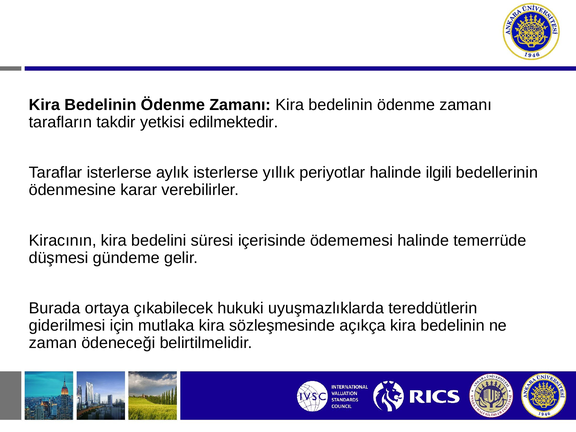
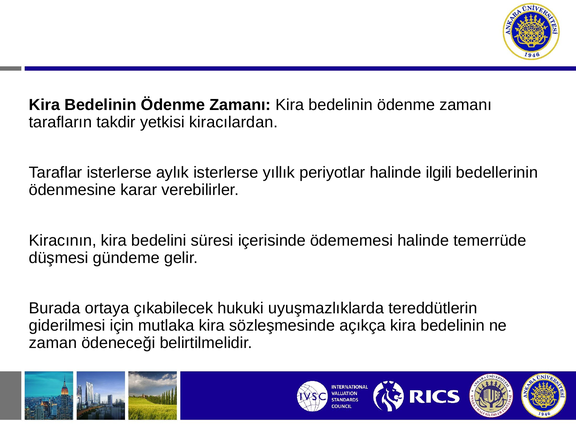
edilmektedir: edilmektedir -> kiracılardan (233, 122)
